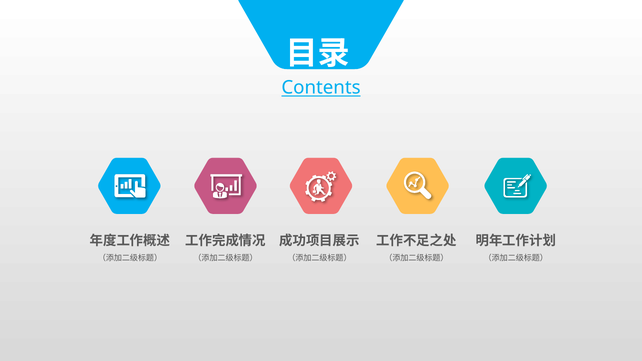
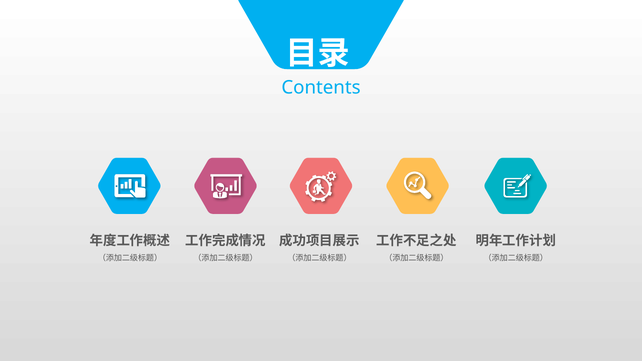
Contents underline: present -> none (321, 88)
